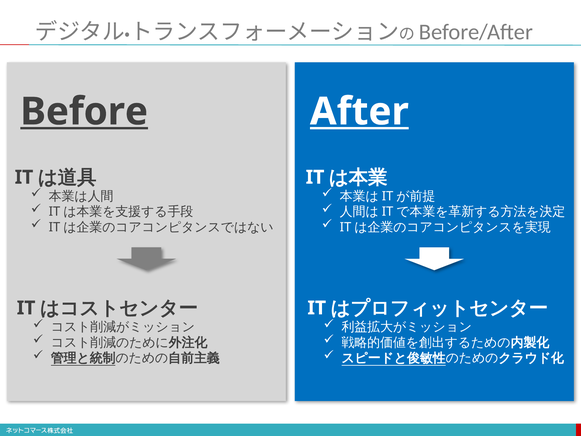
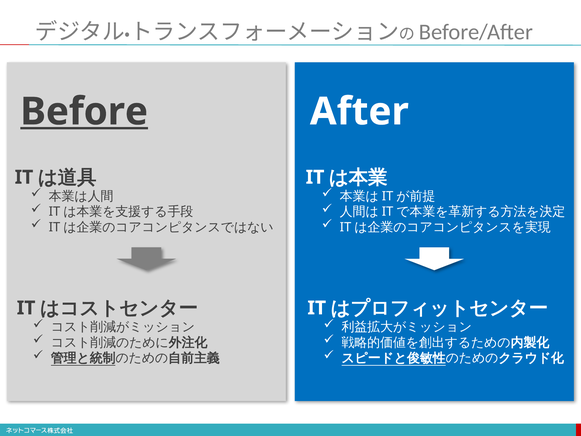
After underline: present -> none (359, 112)
